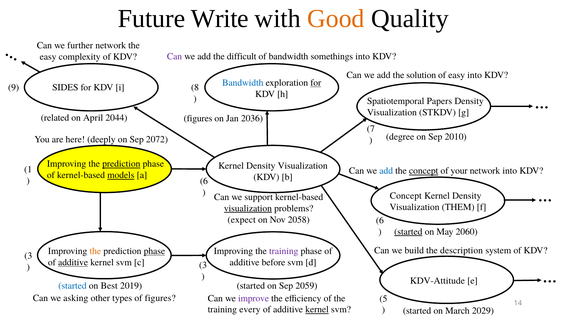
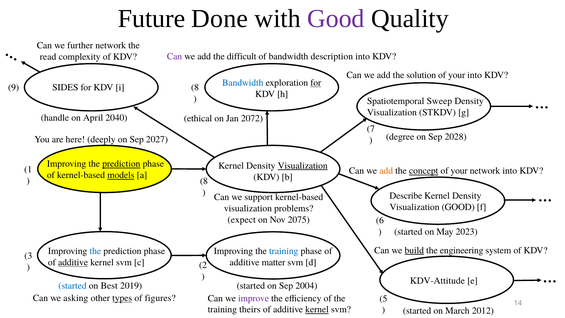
Write: Write -> Done (220, 19)
Good colour: orange -> purple (336, 19)
somethings: somethings -> description (332, 56)
easy: easy -> read (48, 57)
easy: easy -> your (457, 75)
Papers: Papers -> Sweep (439, 101)
related: related -> handle (55, 118)
2044: 2044 -> 2040 (116, 118)
figures: figures -> ethical (198, 118)
2036: 2036 -> 2072 (252, 118)
2010: 2010 -> 2028 (456, 137)
2072: 2072 -> 2027 (157, 139)
Visualization underline: none -> present (303, 166)
add colour: blue -> orange (386, 171)
6: 6 -> 8 (204, 181)
Concept: Concept -> Describe (406, 196)
Visualization THEM: THEM -> GOOD (458, 207)
visualization underline: present -> none (248, 208)
2058: 2058 -> 2075 (299, 219)
started underline: present -> none (408, 232)
2060: 2060 -> 2023 (467, 232)
build underline: none -> present (414, 250)
description: description -> engineering (462, 250)
the colour: orange -> blue (95, 251)
phase underline: present -> none (154, 251)
training colour: purple -> blue (284, 251)
before: before -> matter (274, 262)
3: 3 -> 2 (203, 265)
2059: 2059 -> 2004 (306, 285)
types underline: none -> present (122, 298)
every: every -> theirs (250, 309)
2029: 2029 -> 2012 (483, 311)
